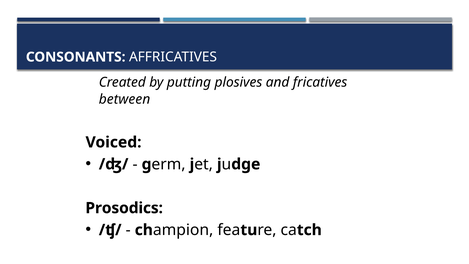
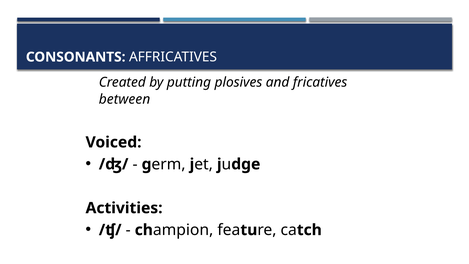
Prosodics: Prosodics -> Activities (124, 208)
